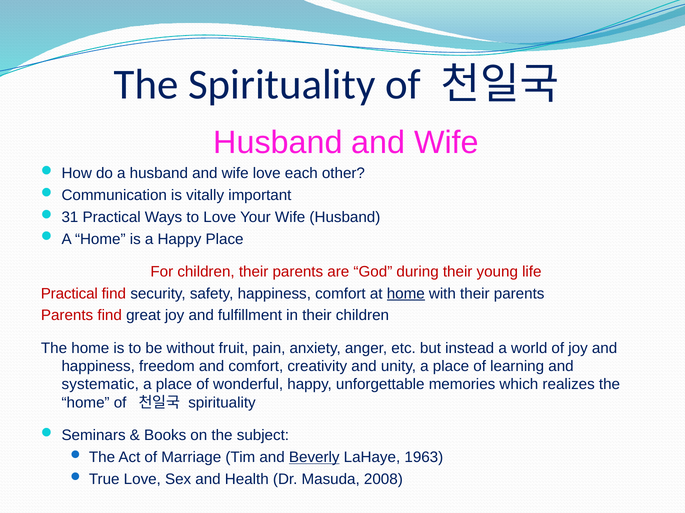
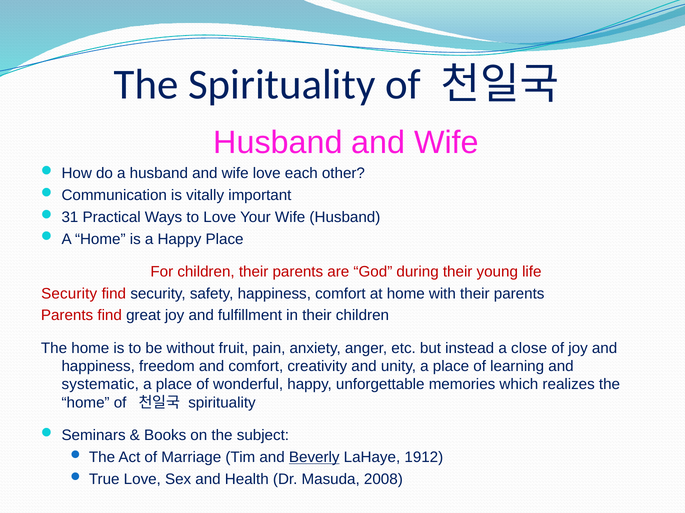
Practical: Practical -> Security (69, 294)
home underline: present -> none (406, 294)
world: world -> close (529, 349)
1963: 1963 -> 1912 (424, 458)
